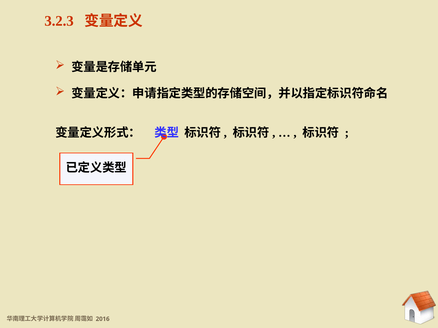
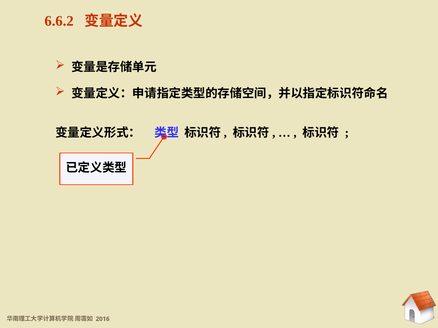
3.2.3: 3.2.3 -> 6.6.2 (59, 21)
